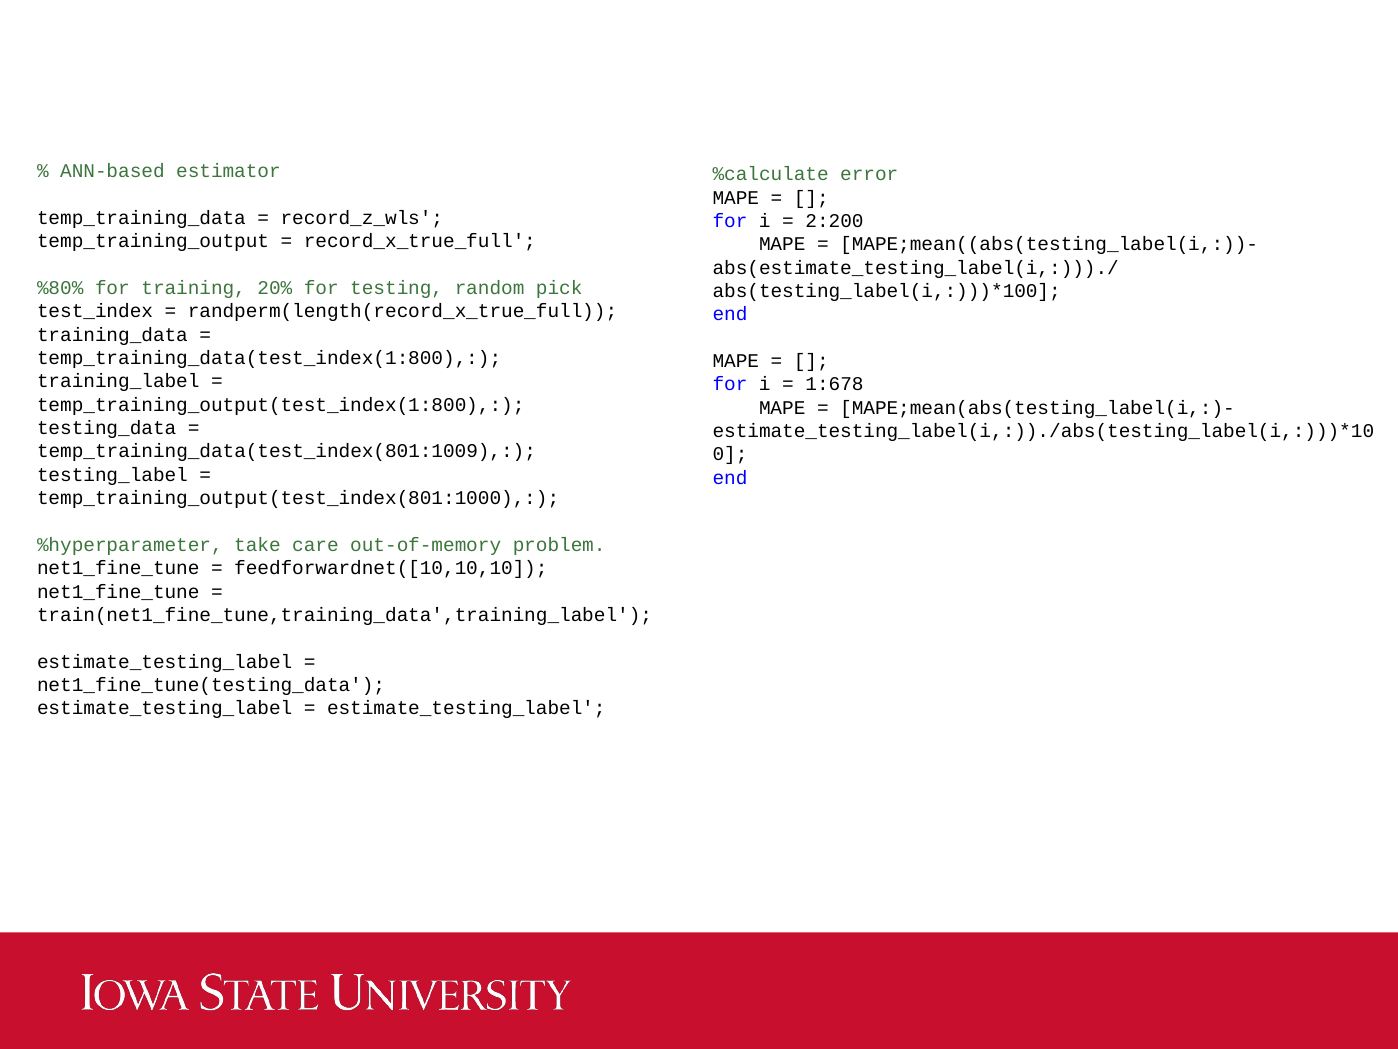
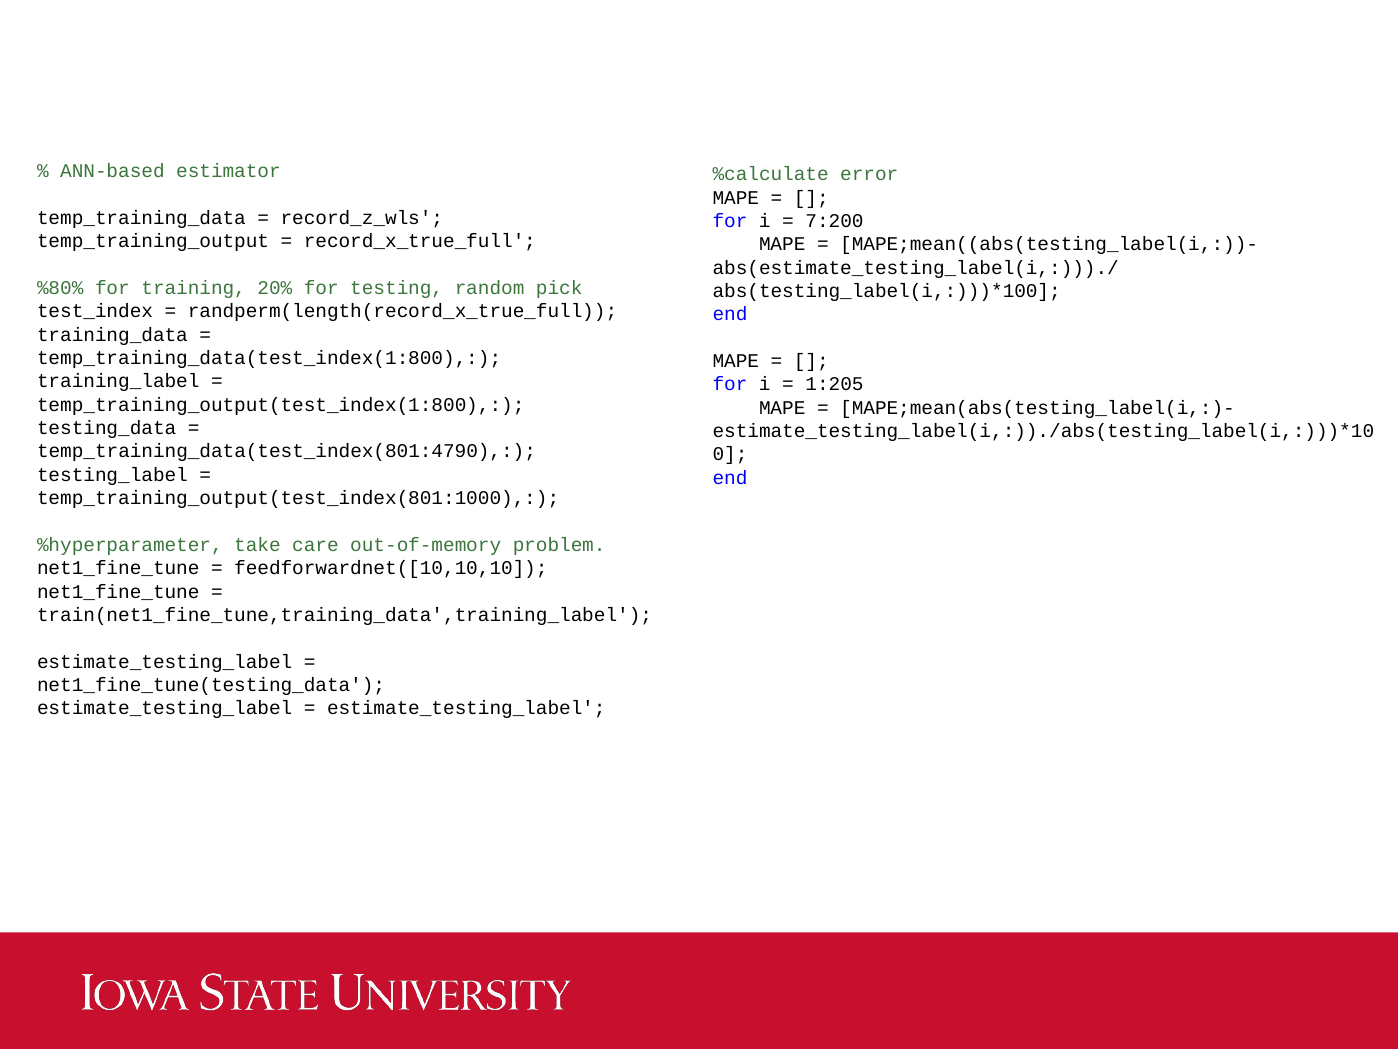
2:200: 2:200 -> 7:200 (834, 221)
1:678: 1:678 -> 1:205 (834, 384)
temp_training_data(test_index(801:1009: temp_training_data(test_index(801:1009 -> temp_training_data(test_index(801:4790 (286, 451)
